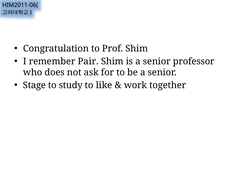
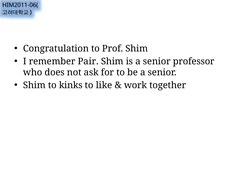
Stage: Stage -> Shim (34, 86)
study: study -> kinks (71, 86)
